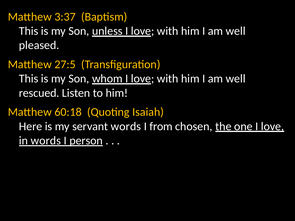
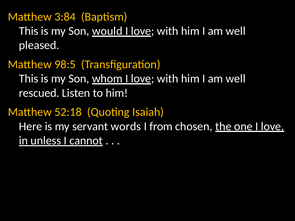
3:37: 3:37 -> 3:84 (65, 17)
unless: unless -> would (107, 31)
27:5: 27:5 -> 98:5 (65, 65)
60:18: 60:18 -> 52:18 (68, 112)
in words: words -> unless (46, 141)
person: person -> cannot (86, 141)
